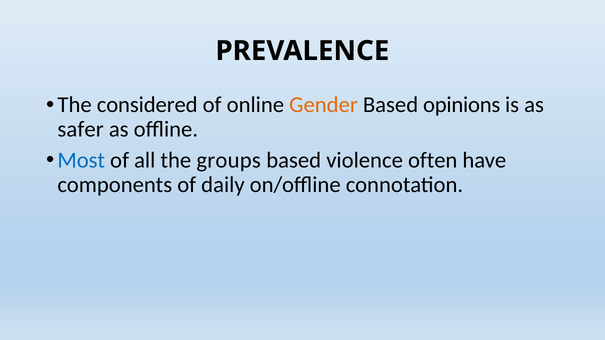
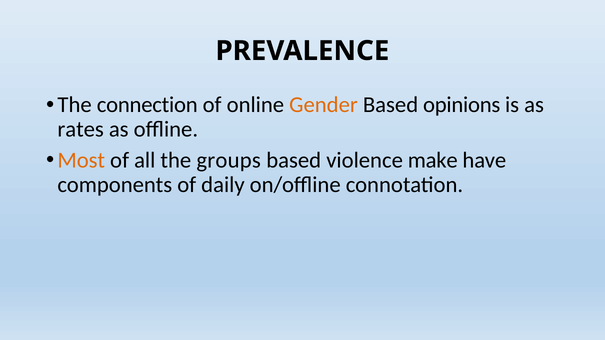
considered: considered -> connection (147, 105)
safer: safer -> rates (81, 129)
Most colour: blue -> orange (81, 160)
often: often -> make (433, 160)
